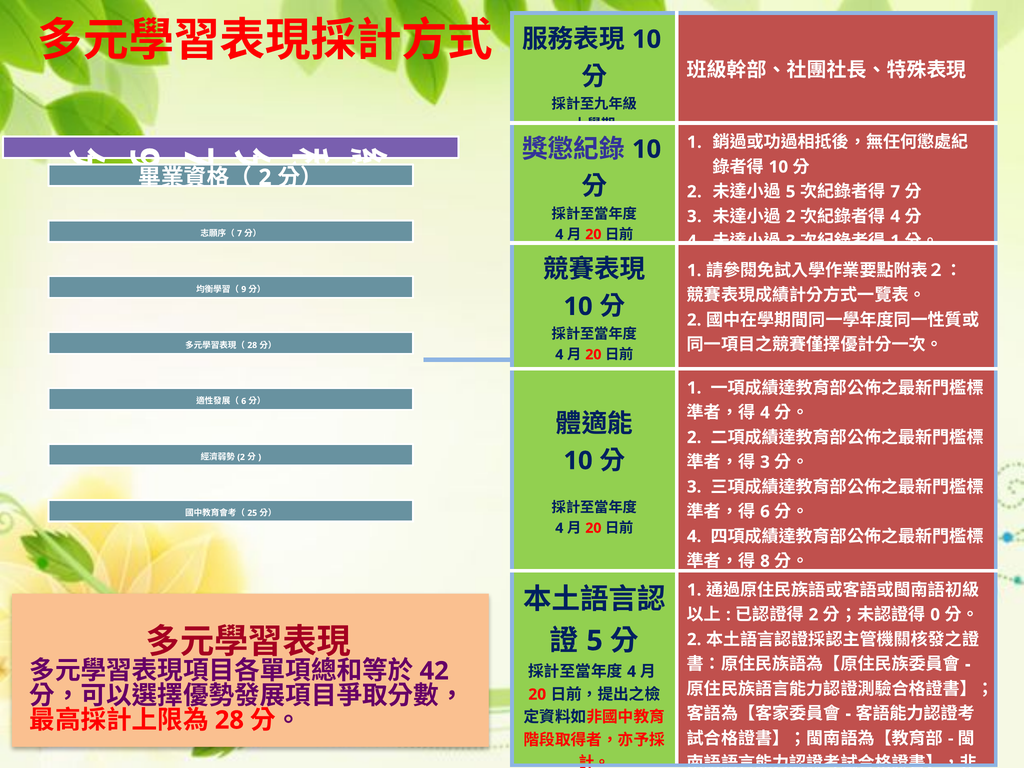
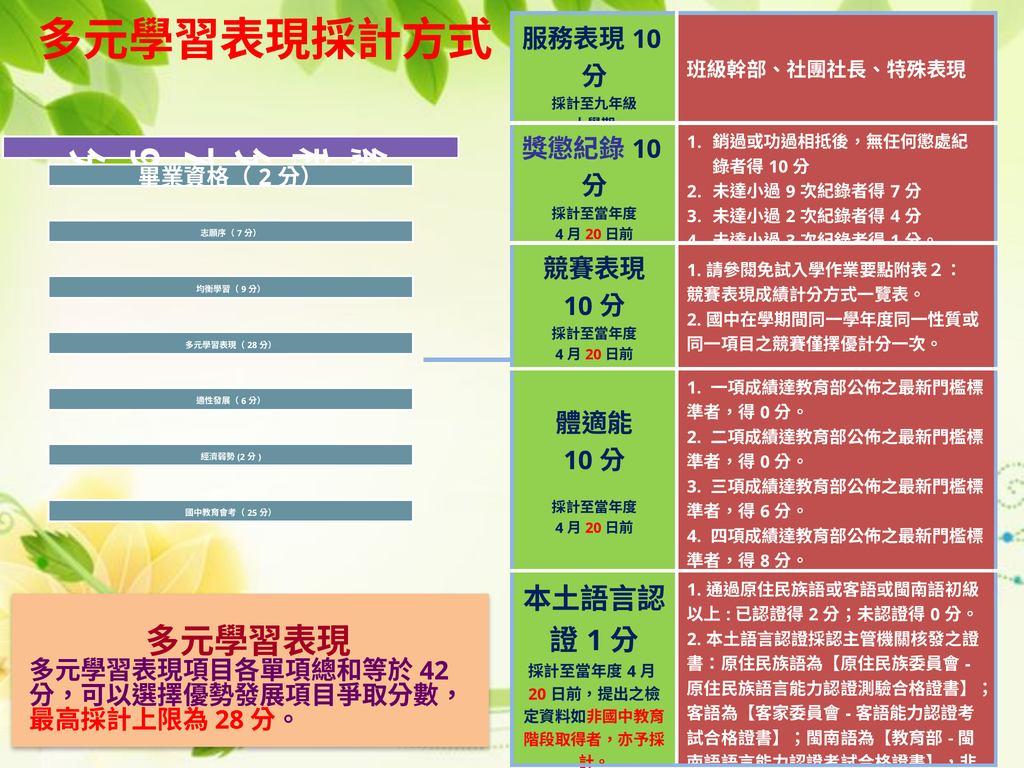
5: 5 -> 9 (791, 192)
4: 4 -> 0 (765, 413)
3: 3 -> 0 (765, 462)
5: 5 -> 1 (595, 641)
